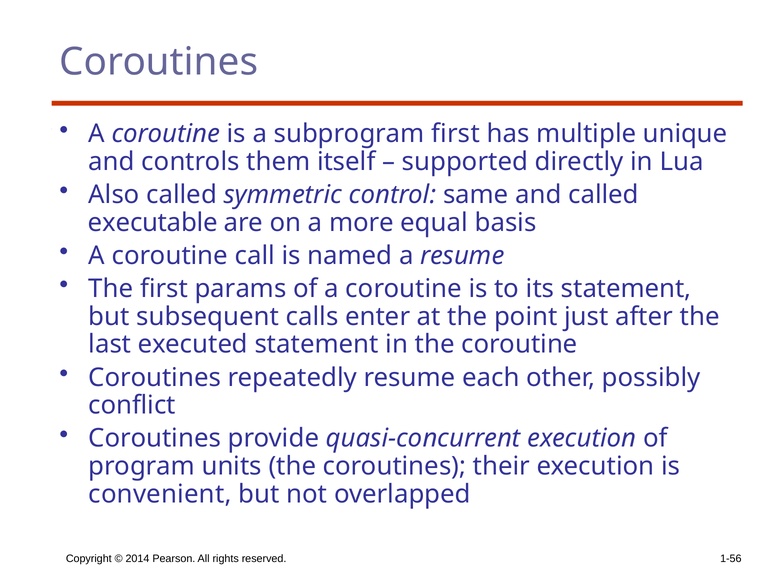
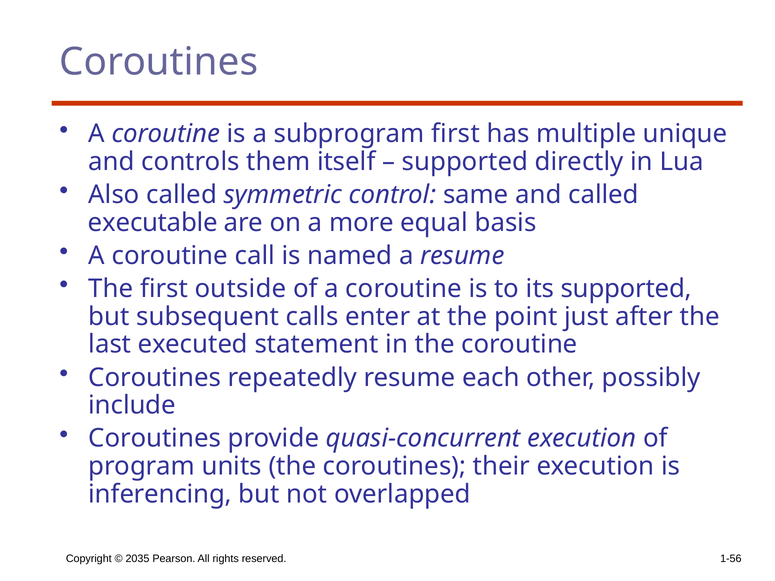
params: params -> outside (240, 289)
its statement: statement -> supported (626, 289)
conflict: conflict -> include (132, 406)
convenient: convenient -> inferencing (160, 494)
2014: 2014 -> 2035 (137, 559)
